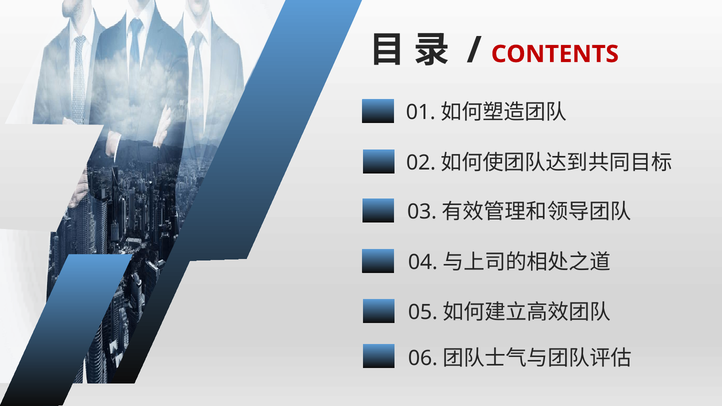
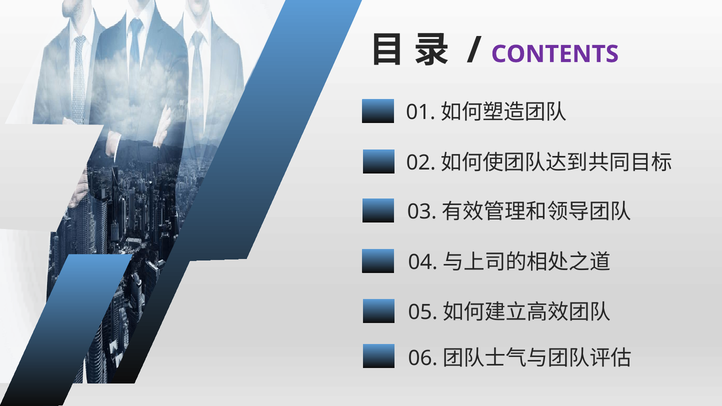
CONTENTS colour: red -> purple (555, 54)
